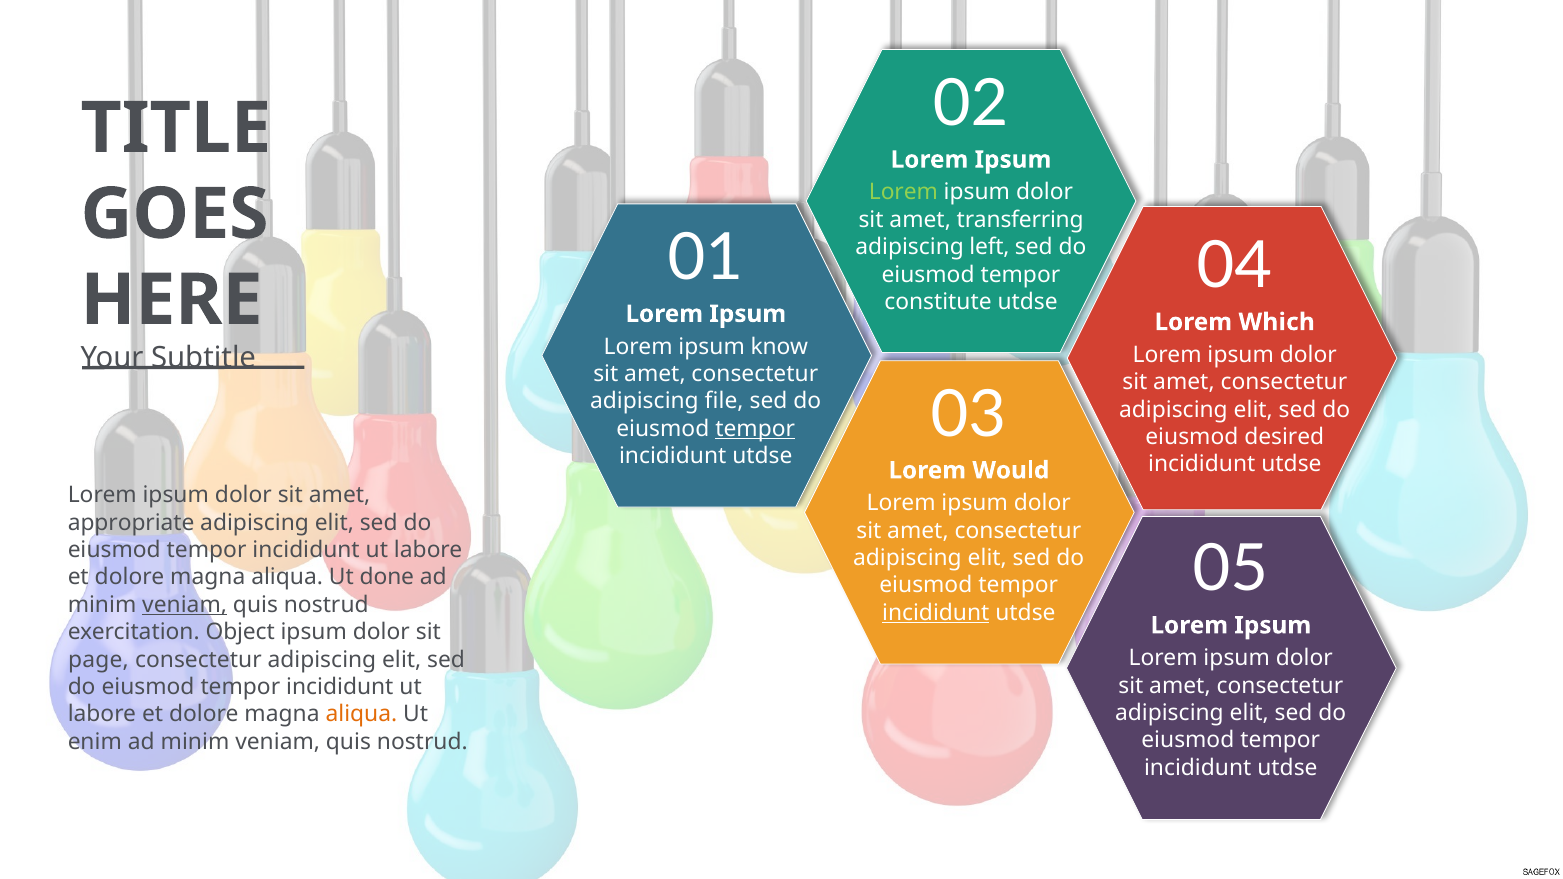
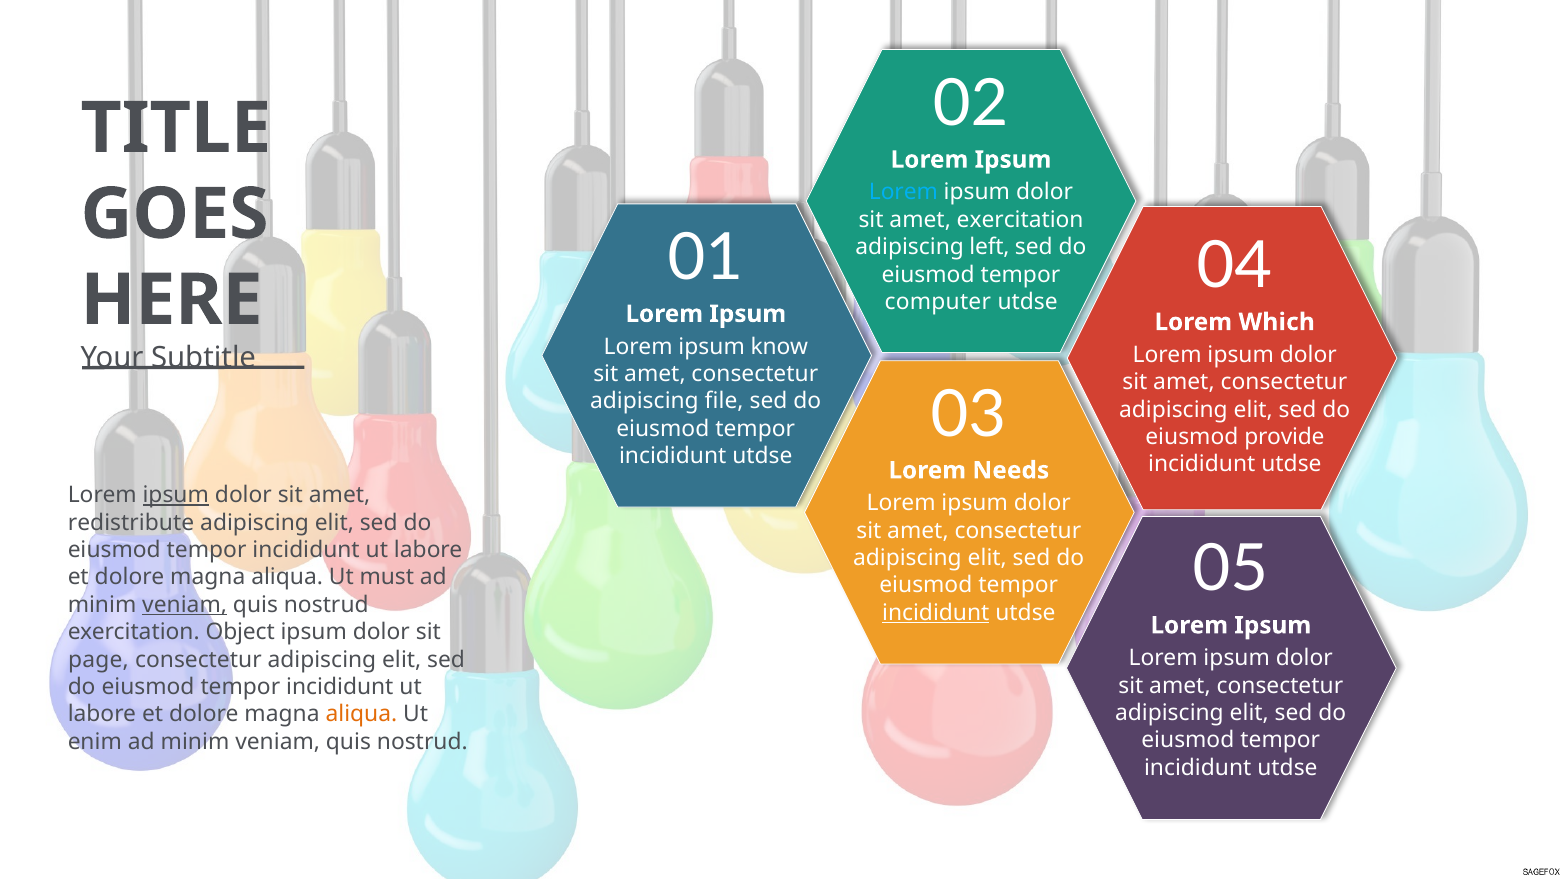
Lorem colour: light green -> light blue (903, 192)
amet transferring: transferring -> exercitation (1020, 220)
constitute: constitute -> computer (938, 302)
tempor underline: present -> none (755, 429)
desired: desired -> provide (1284, 437)
Would: Would -> Needs (1011, 471)
ipsum underline: none -> present (176, 495)
appropriate: appropriate -> redistribute (131, 523)
done: done -> must (387, 578)
